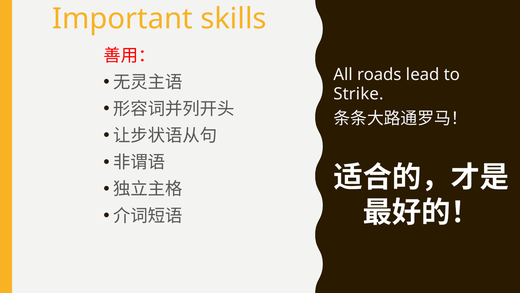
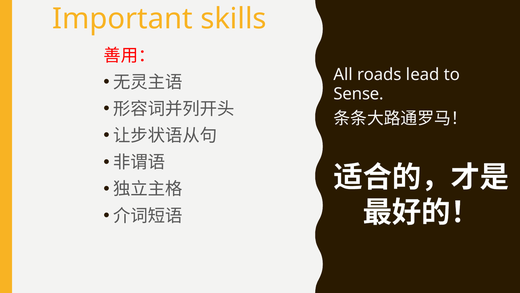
Strike: Strike -> Sense (359, 94)
